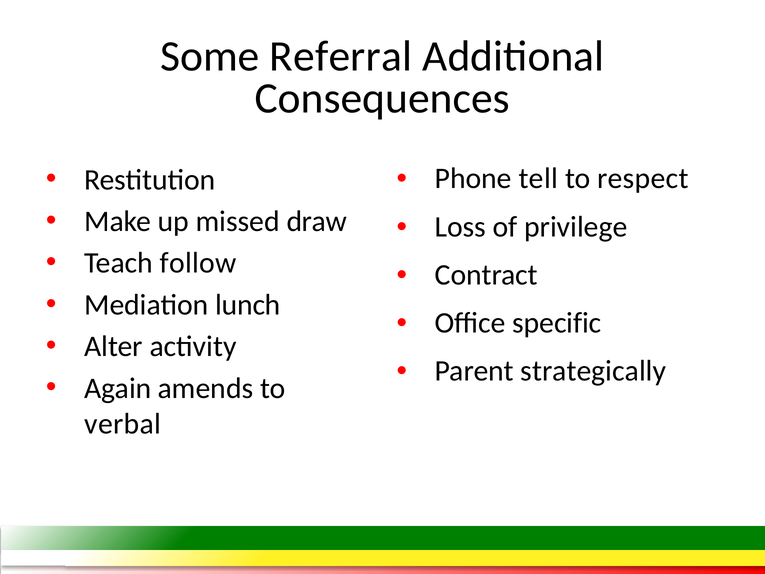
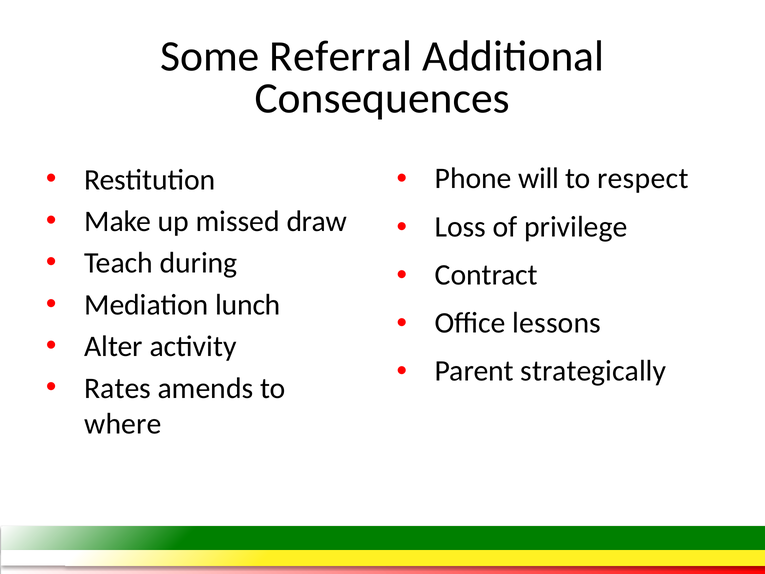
tell: tell -> will (539, 179)
follow: follow -> during (198, 263)
specific: specific -> lessons (557, 323)
Again: Again -> Rates (118, 388)
verbal: verbal -> where (123, 424)
